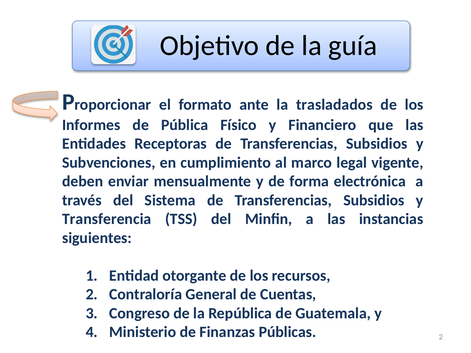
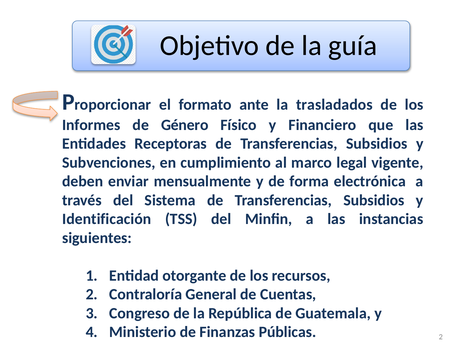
Pública: Pública -> Género (185, 125)
Transferencia: Transferencia -> Identificación (107, 219)
